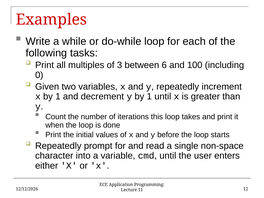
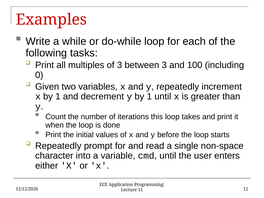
between 6: 6 -> 3 (164, 65)
